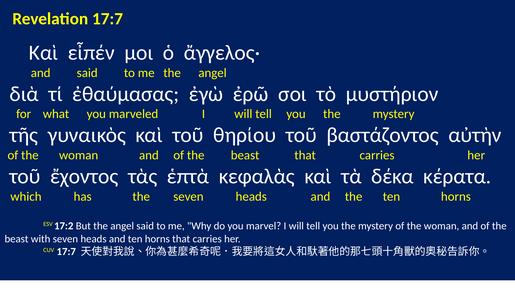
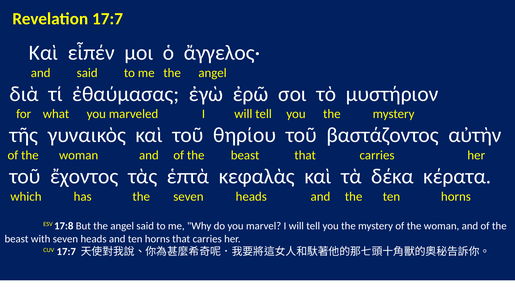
17:2: 17:2 -> 17:8 (64, 226)
